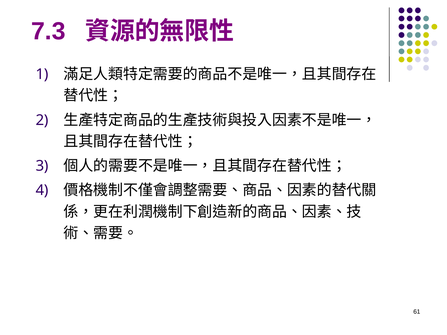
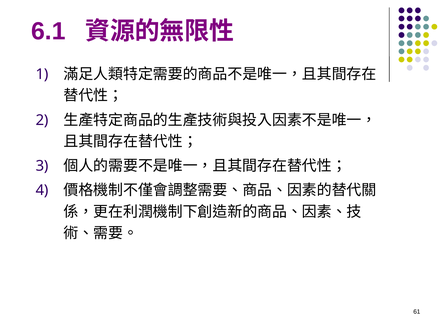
7.3: 7.3 -> 6.1 (48, 31)
